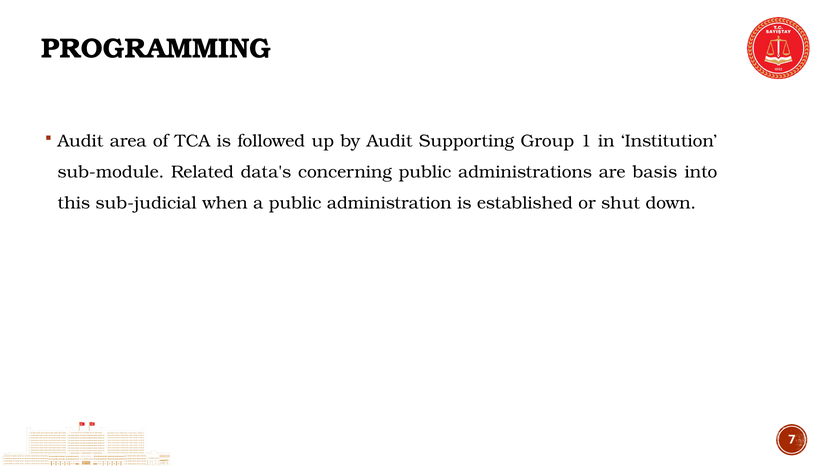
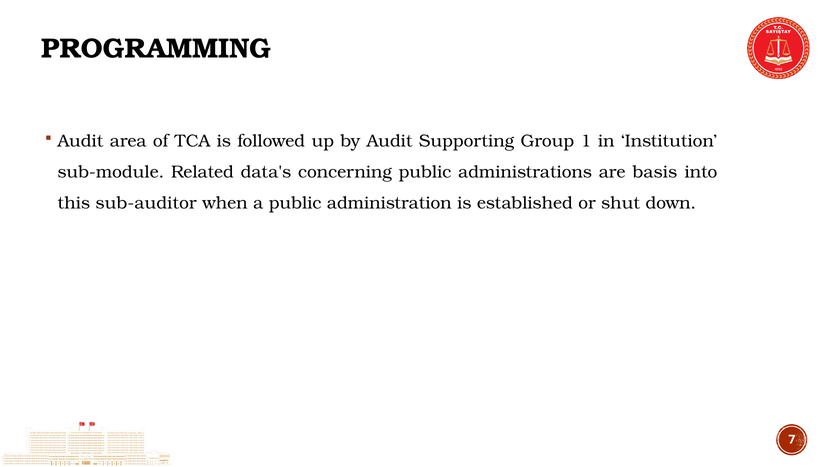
sub-judicial: sub-judicial -> sub-auditor (146, 203)
